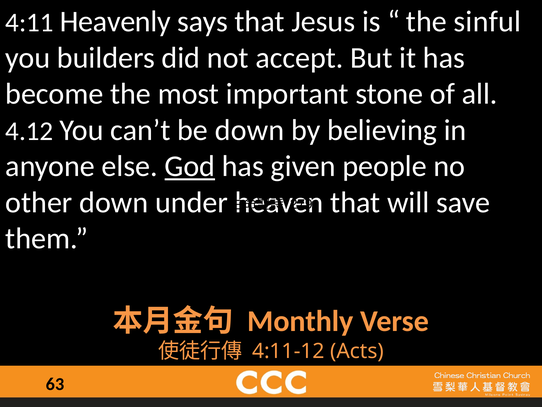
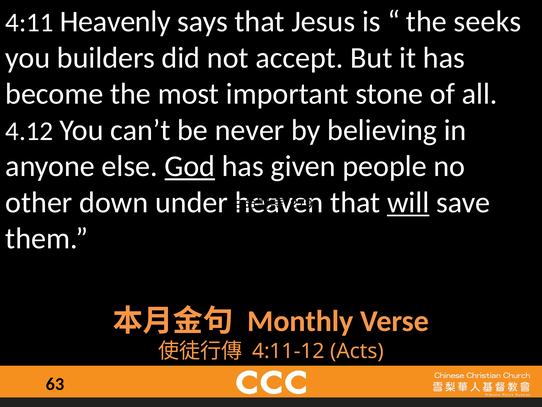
sinful: sinful -> seeks (487, 22)
be down: down -> never (250, 130)
will underline: none -> present (408, 202)
